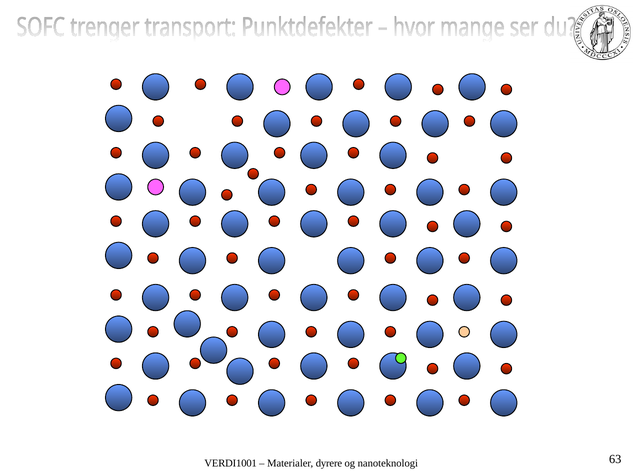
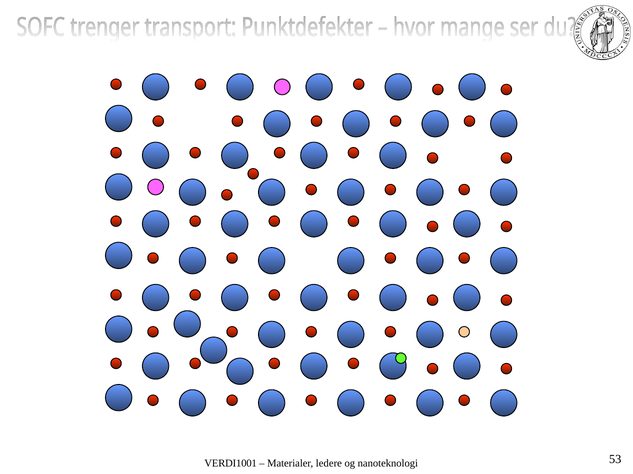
dyrere: dyrere -> ledere (329, 464)
63: 63 -> 53 (615, 460)
